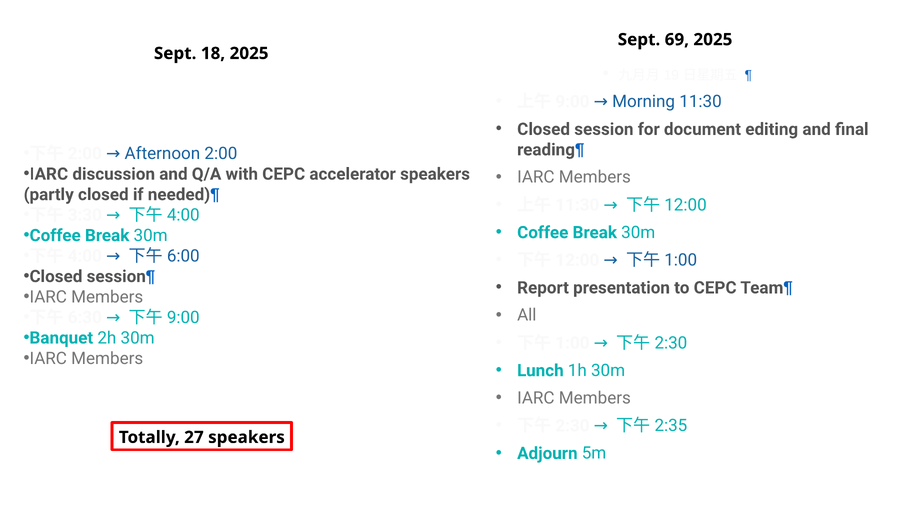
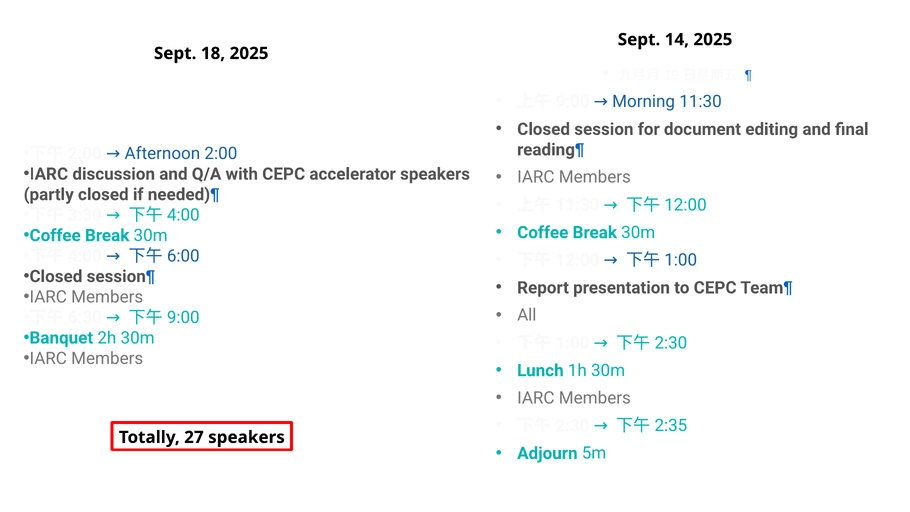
69: 69 -> 14 (677, 40)
